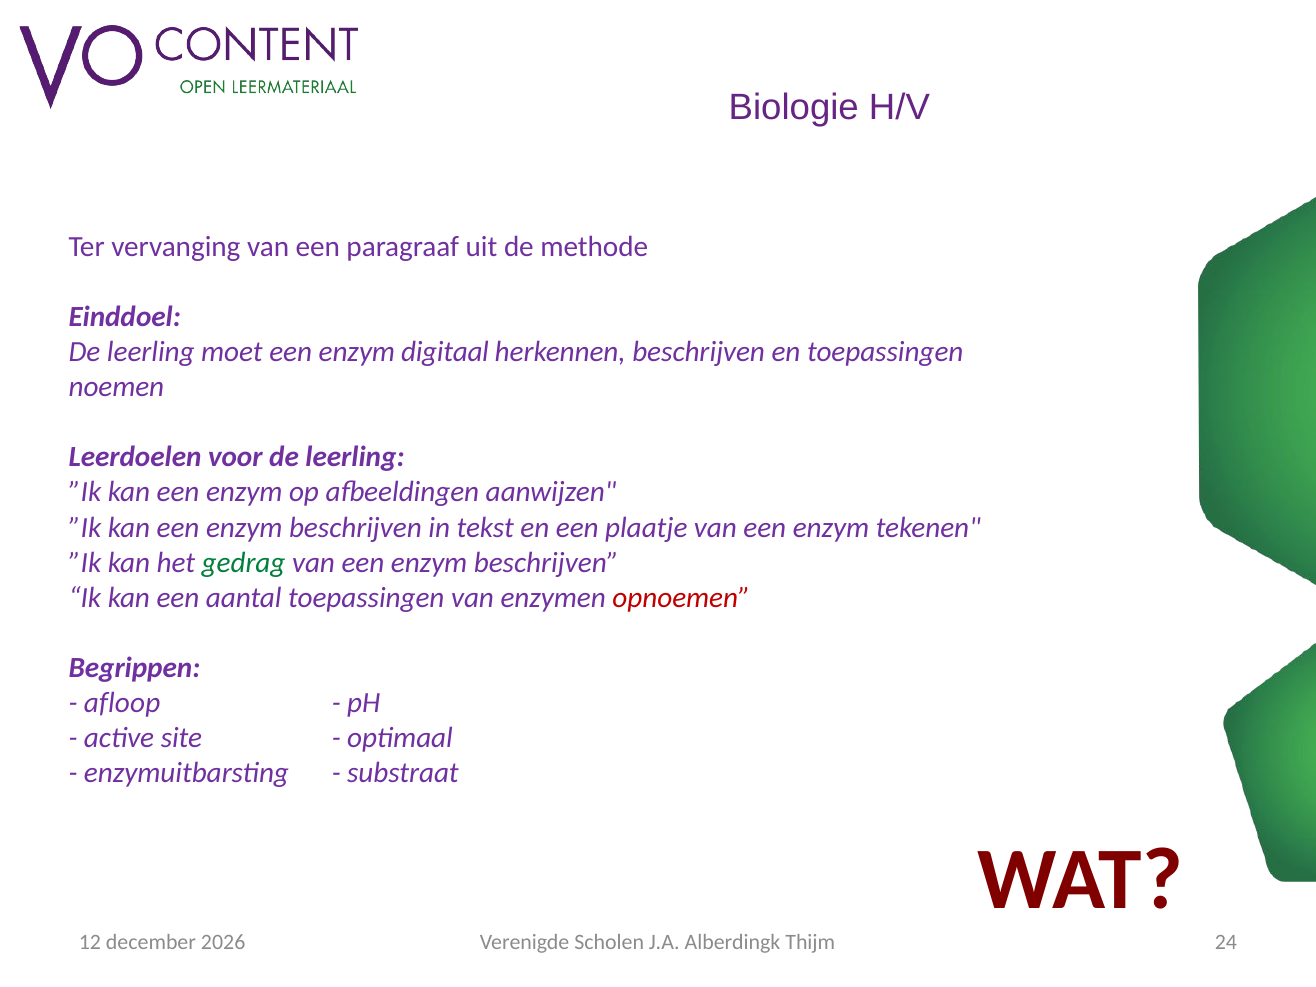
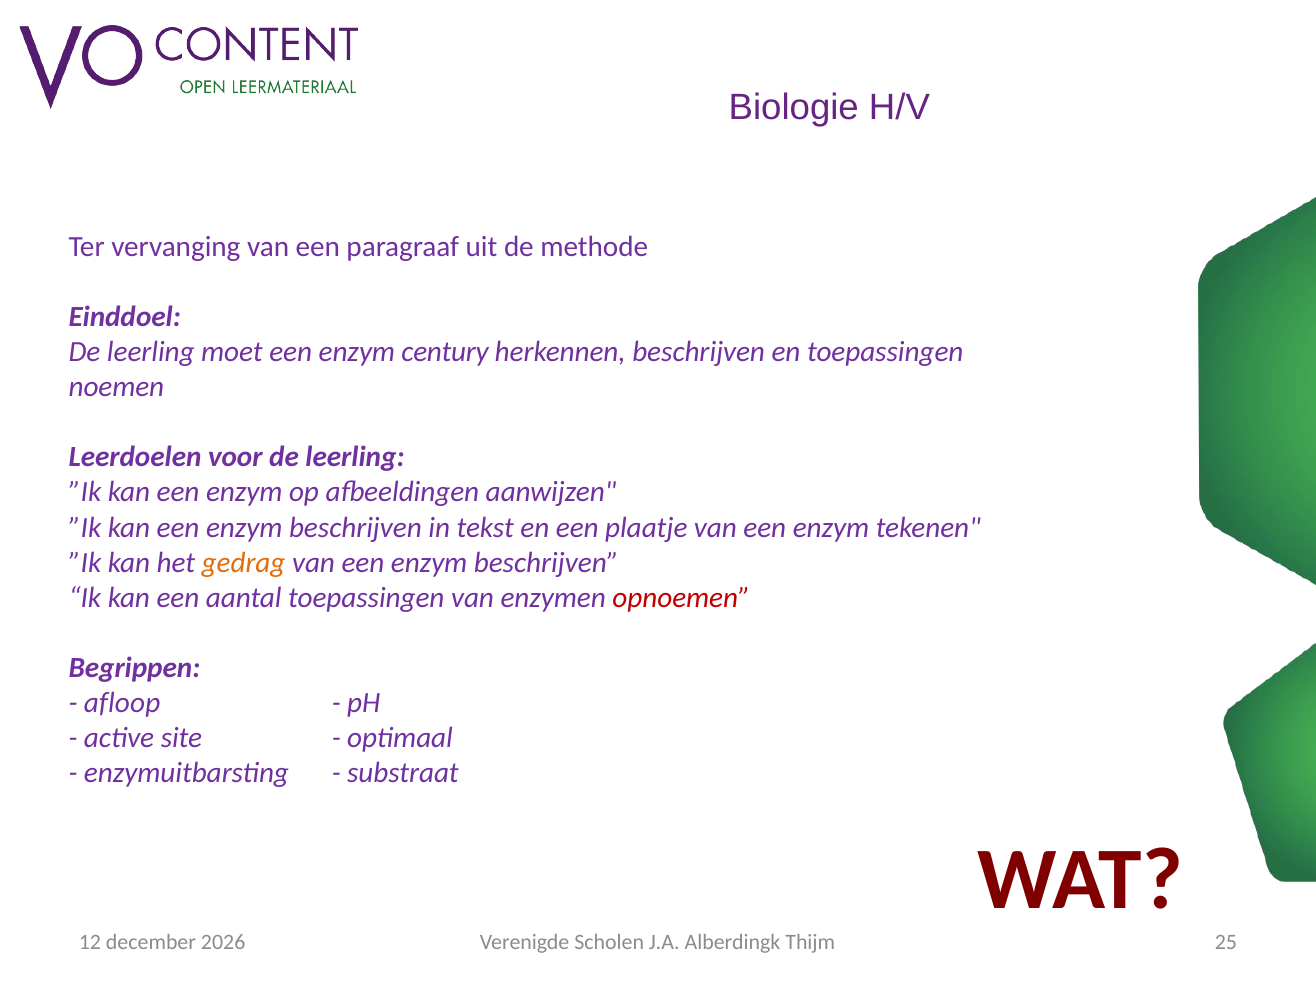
digitaal: digitaal -> century (445, 352)
gedrag colour: green -> orange (244, 563)
24: 24 -> 25 (1226, 942)
